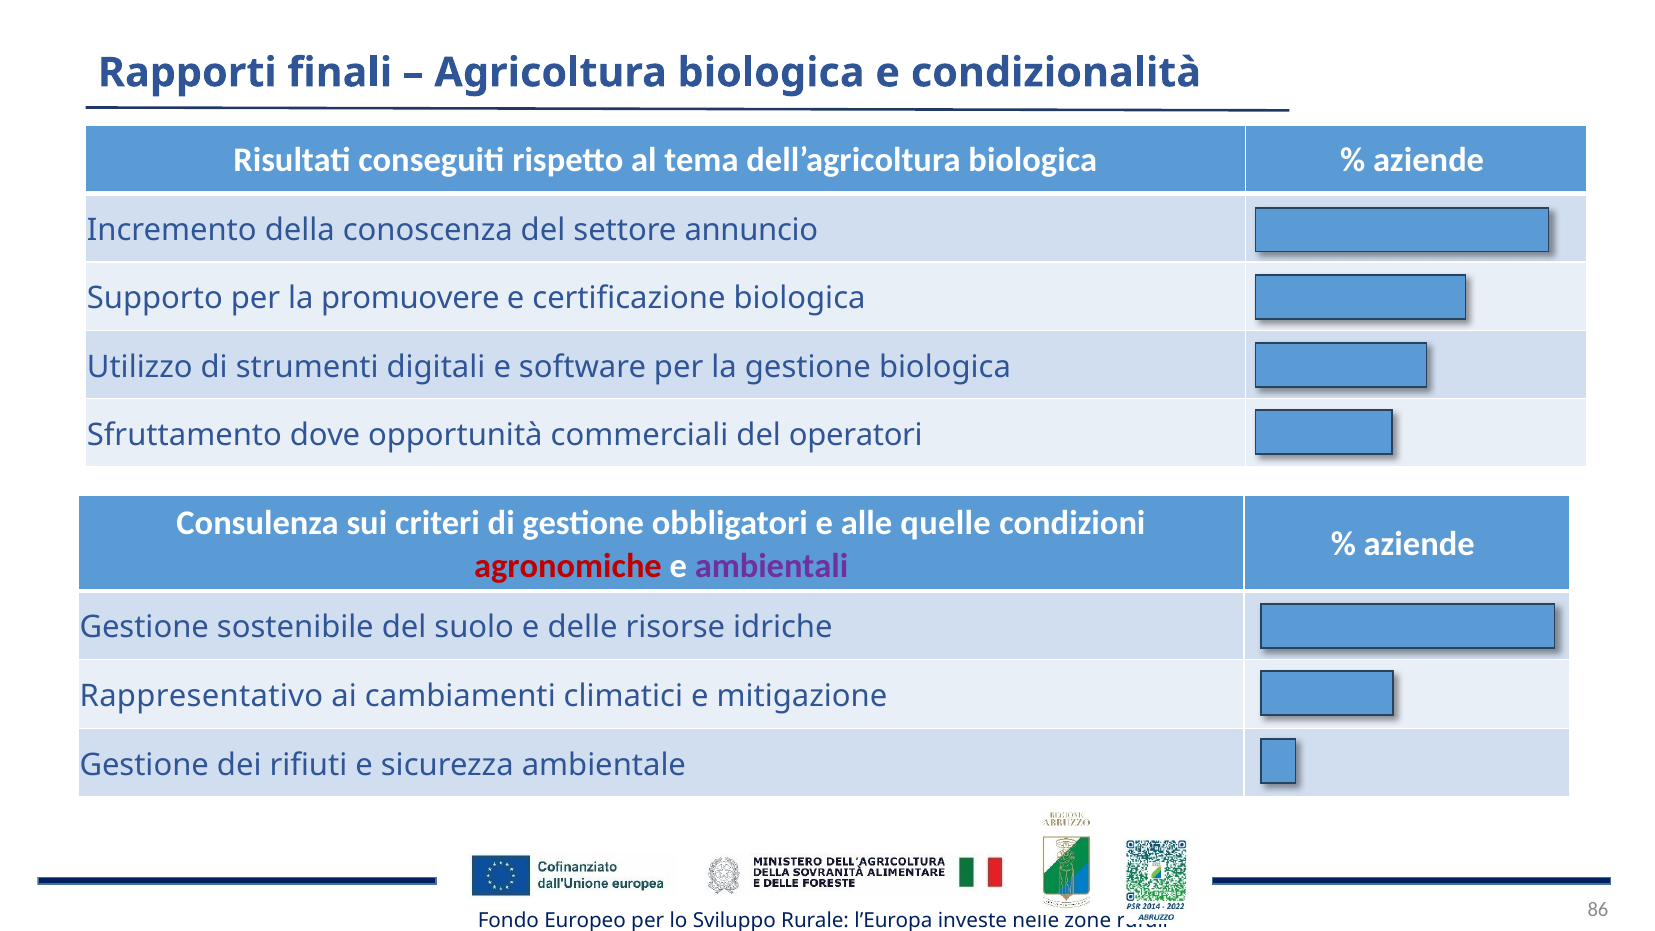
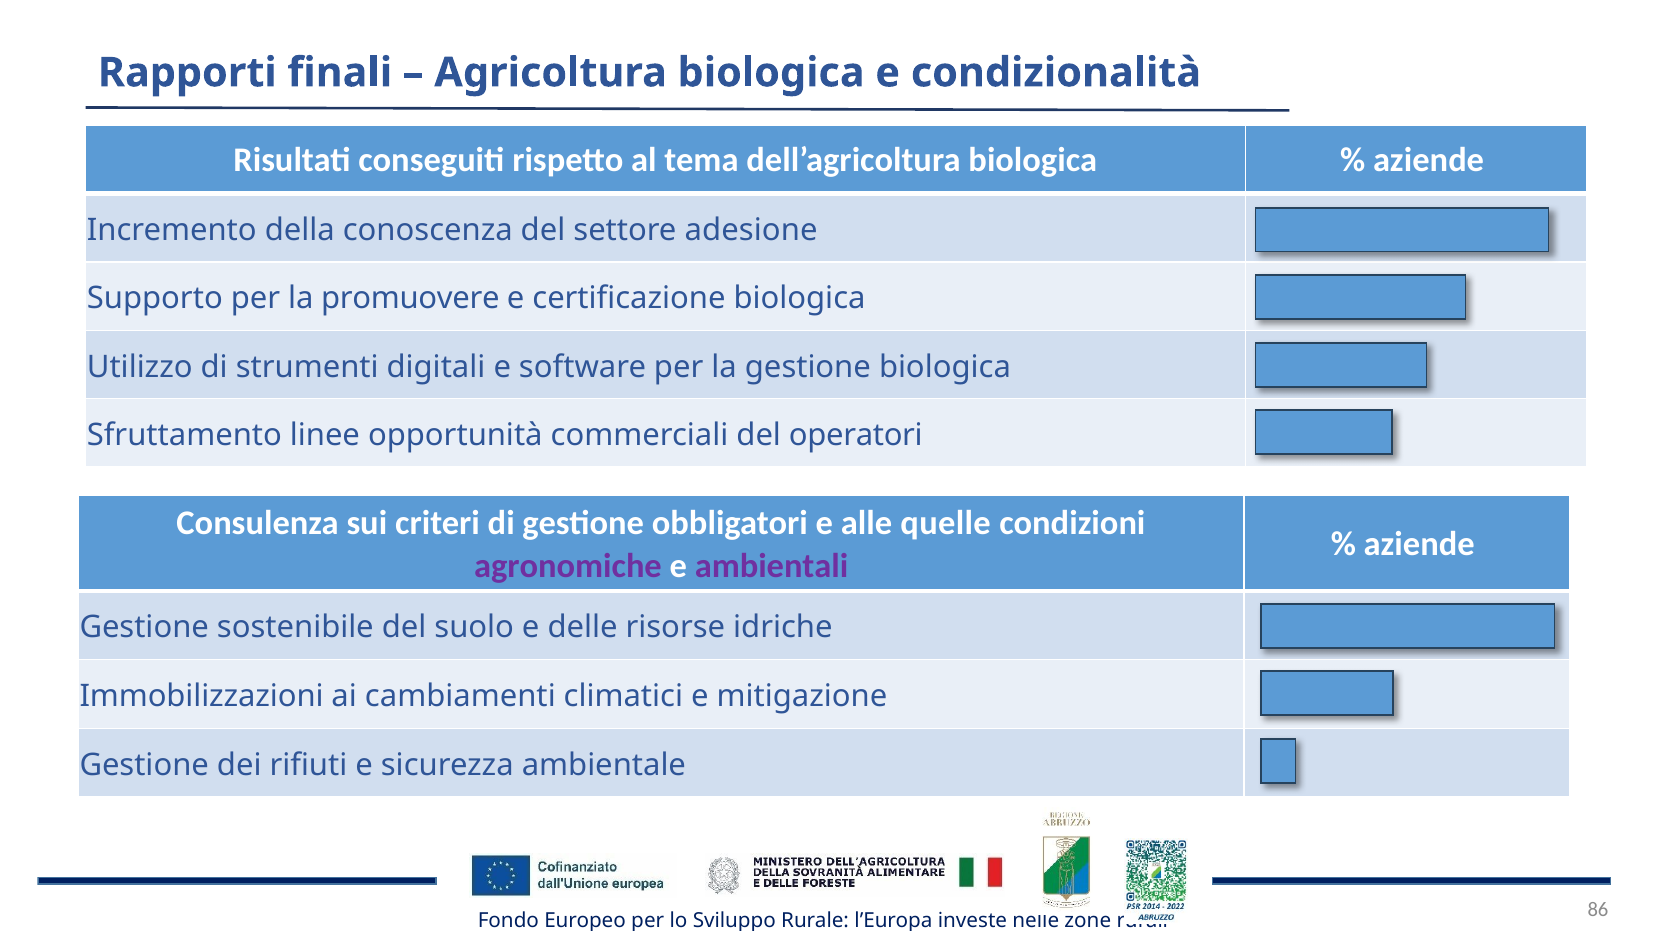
annuncio: annuncio -> adesione (751, 230)
dove: dove -> linee (325, 435)
agronomiche colour: red -> purple (568, 566)
Rappresentativo: Rappresentativo -> Immobilizzazioni (202, 696)
